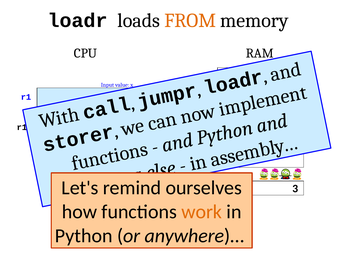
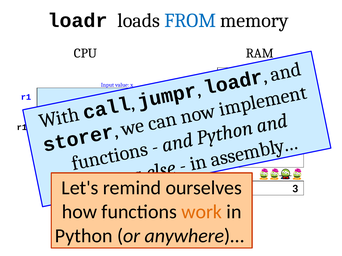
FROM colour: orange -> blue (190, 21)
